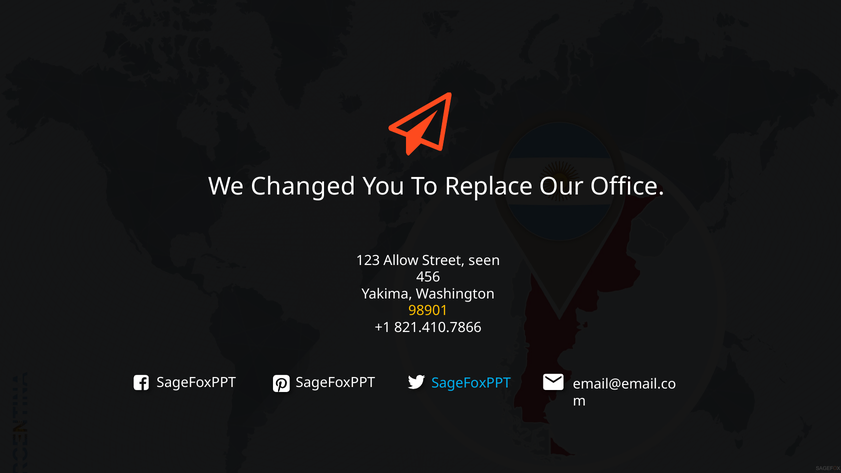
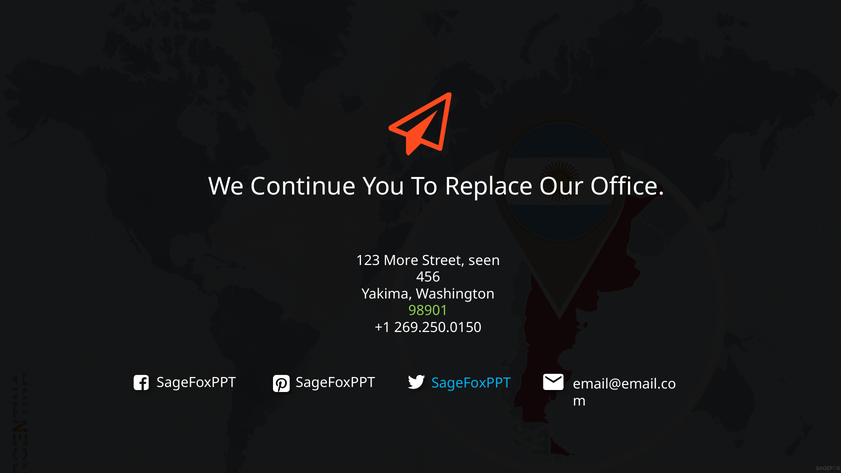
Changed: Changed -> Continue (303, 187)
Allow: Allow -> More (401, 260)
98901 colour: yellow -> light green (428, 311)
821.410.7866: 821.410.7866 -> 269.250.0150 (438, 328)
